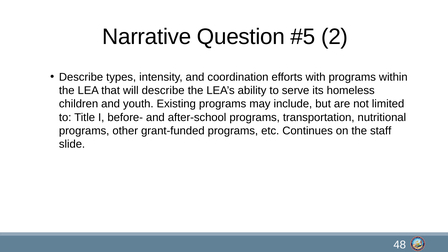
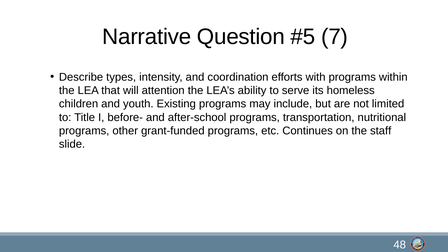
2: 2 -> 7 (335, 37)
will describe: describe -> attention (163, 90)
